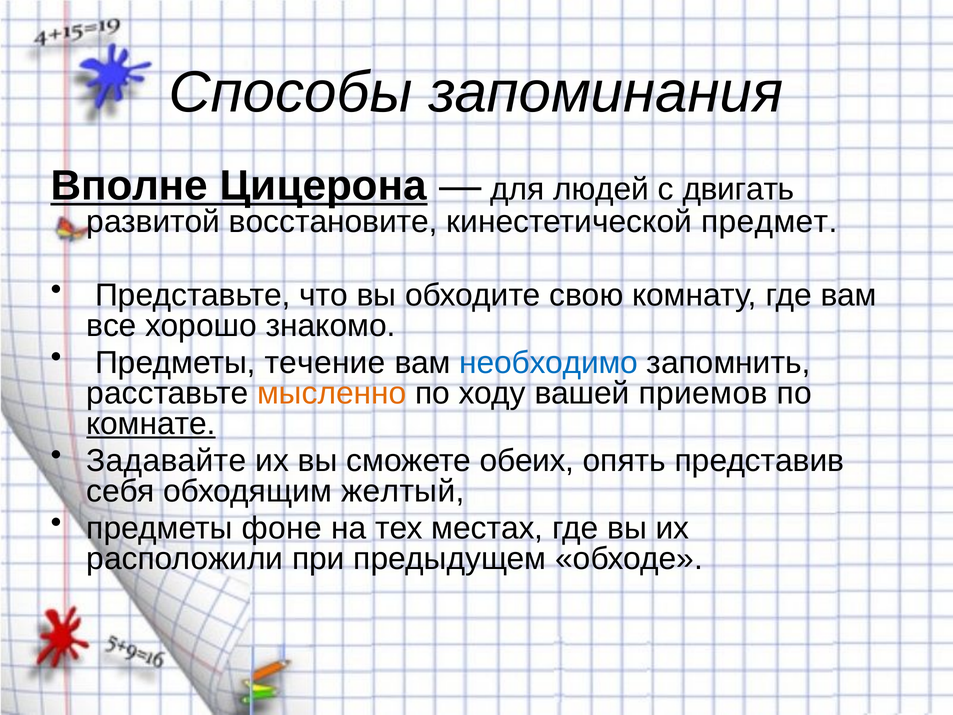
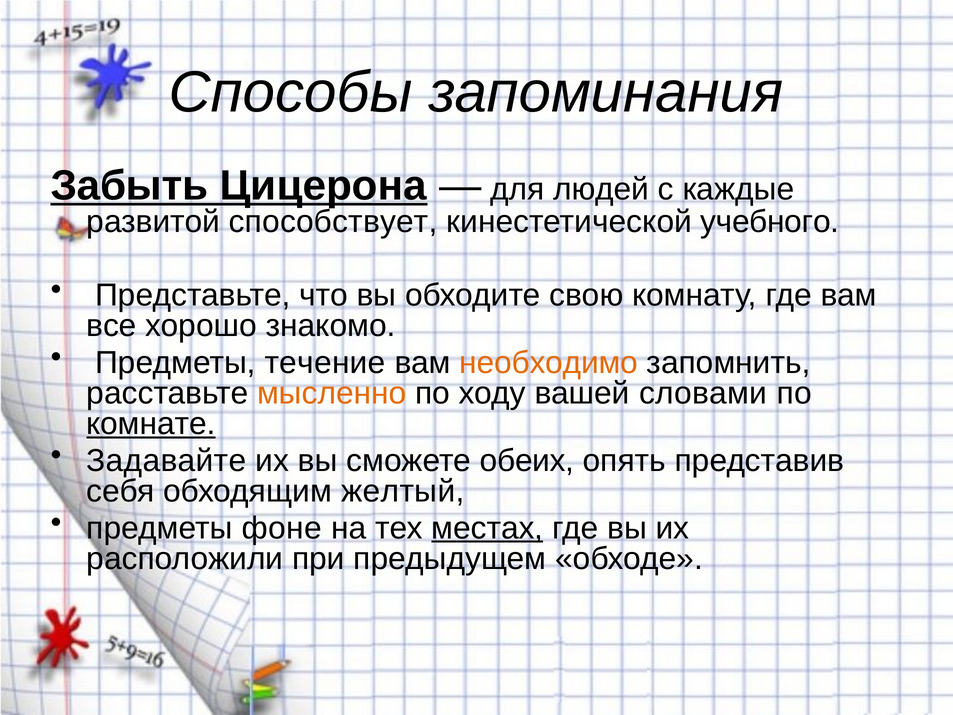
Вполне: Вполне -> Забыть (129, 186)
двигать: двигать -> каждые (738, 189)
восстановите: восстановите -> способствует (333, 222)
предмет: предмет -> учебного (770, 222)
необходимо colour: blue -> orange (549, 363)
приемов: приемов -> словами (703, 393)
местах underline: none -> present (487, 528)
